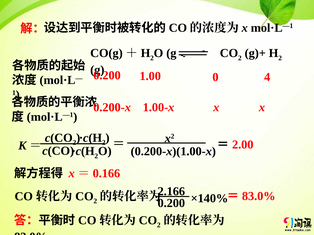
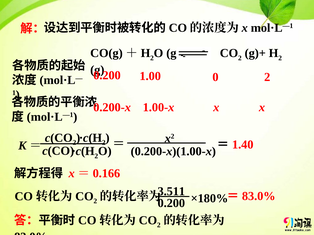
0 4: 4 -> 2 (267, 77)
2.00: 2.00 -> 1.40 (243, 145)
2.166: 2.166 -> 3.511 (171, 192)
×140%: ×140% -> ×180% (209, 199)
